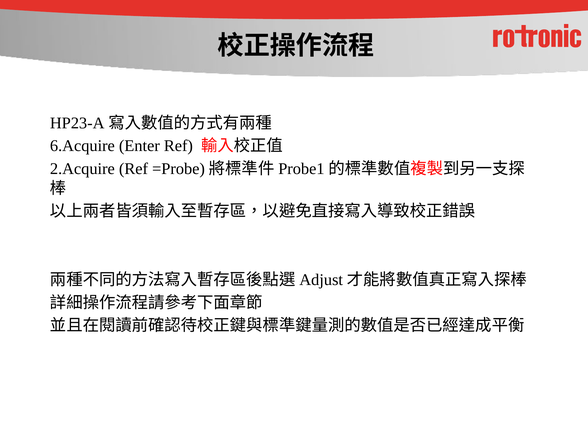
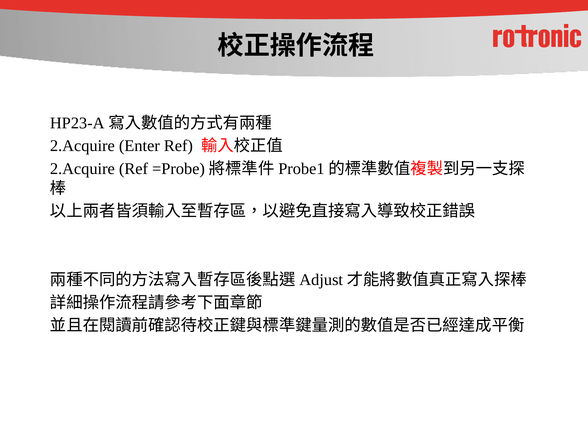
6.Acquire: 6.Acquire -> 2.Acquire (82, 146)
